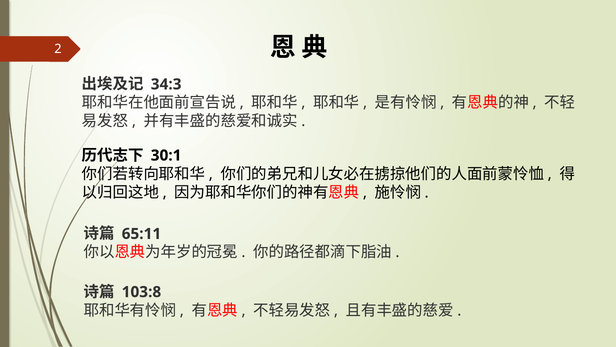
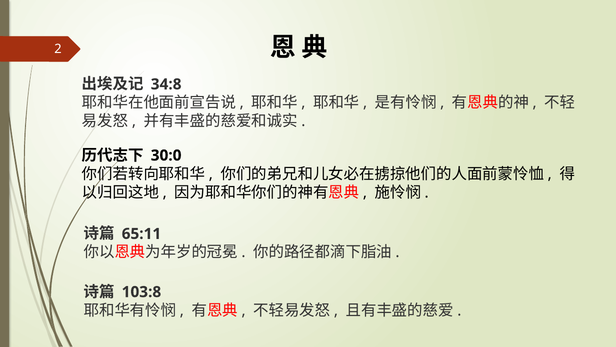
34:3: 34:3 -> 34:8 (166, 84)
30:1: 30:1 -> 30:0 (166, 155)
